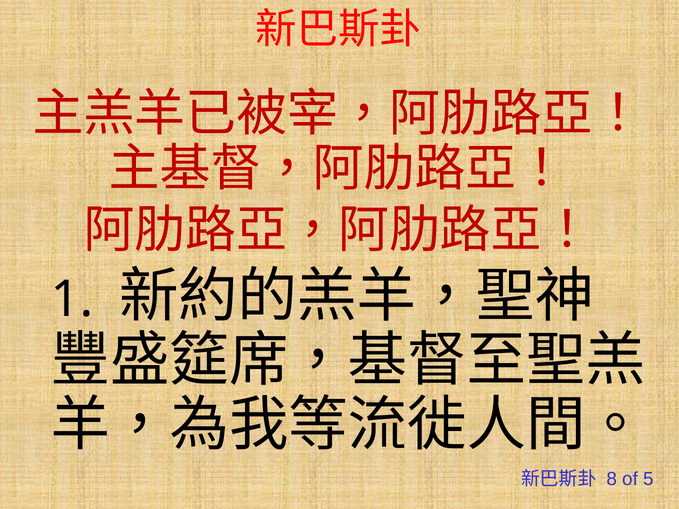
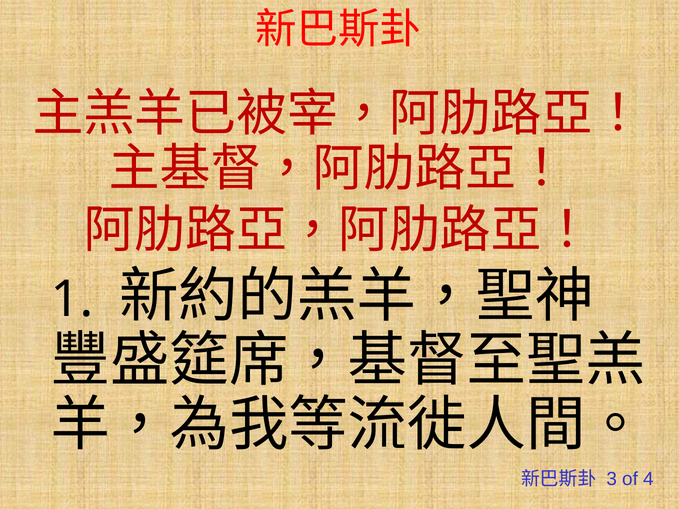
8: 8 -> 3 (612, 479)
5: 5 -> 4 (648, 479)
